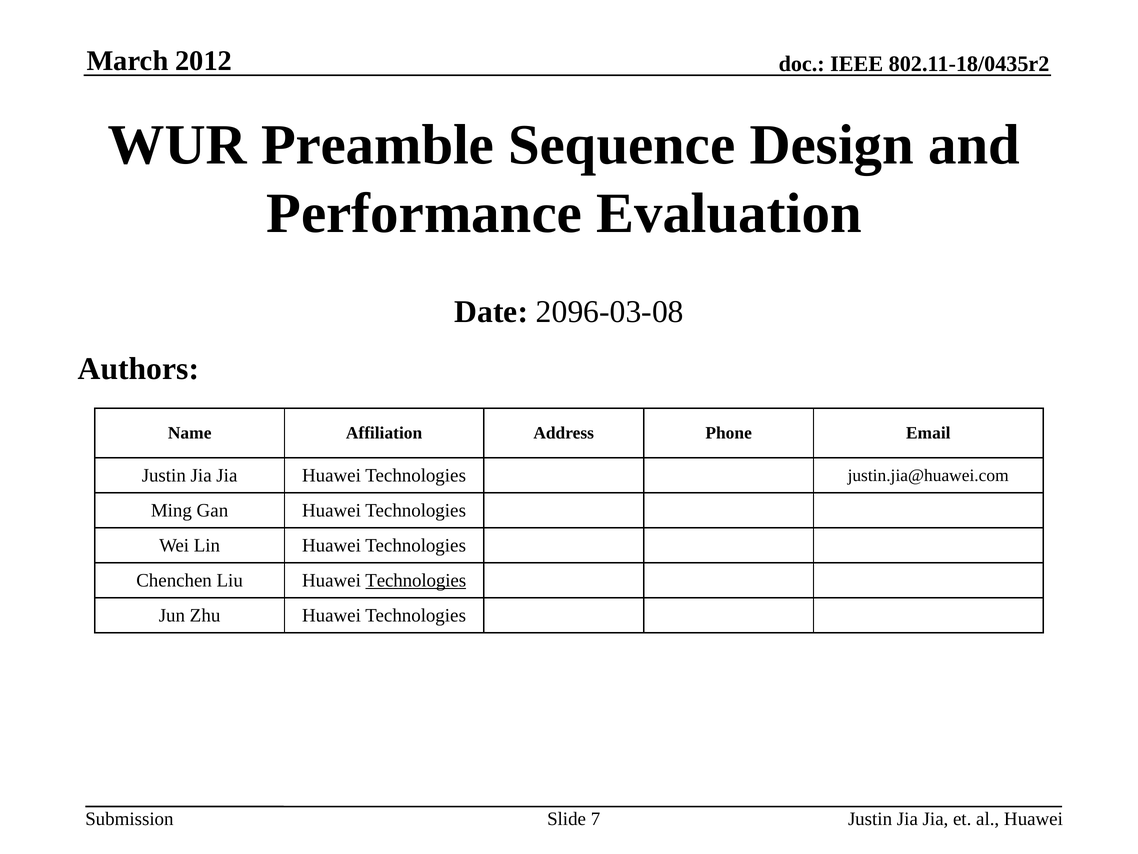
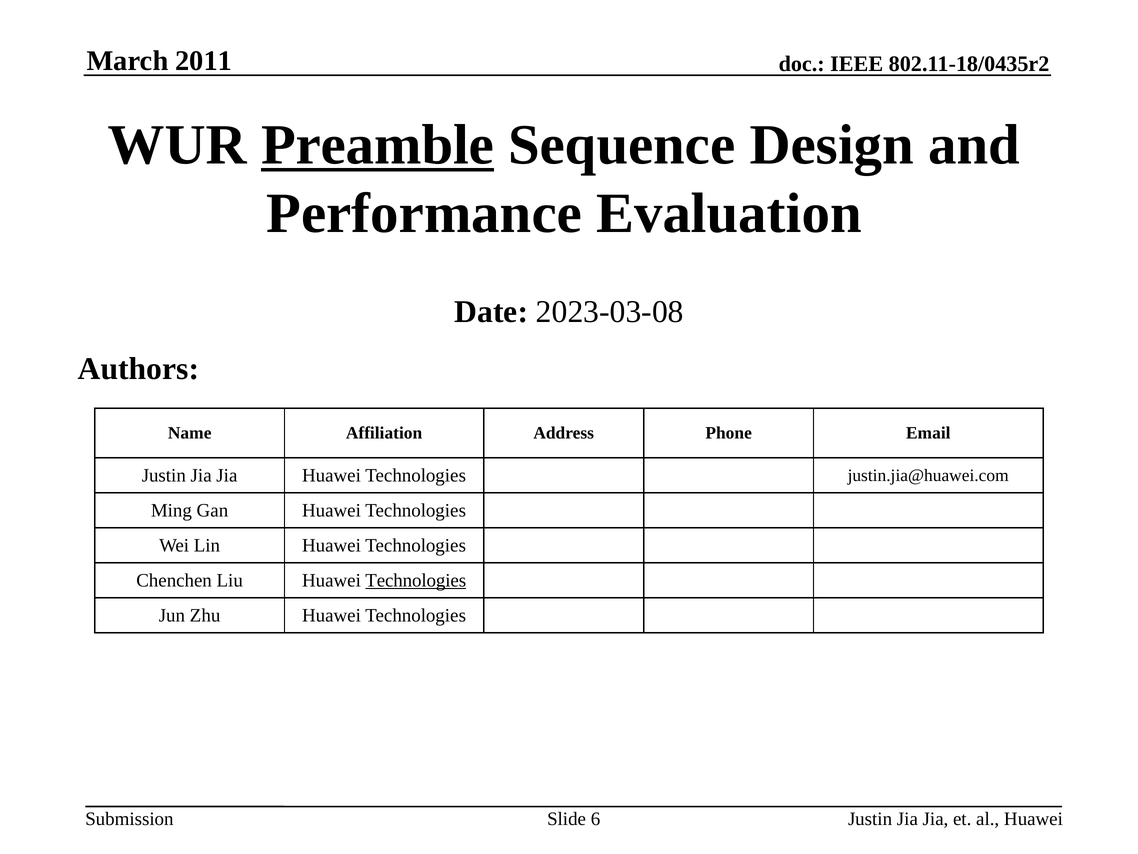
2012: 2012 -> 2011 (204, 61)
Preamble underline: none -> present (378, 145)
2096-03-08: 2096-03-08 -> 2023-03-08 (610, 311)
7: 7 -> 6 (596, 819)
